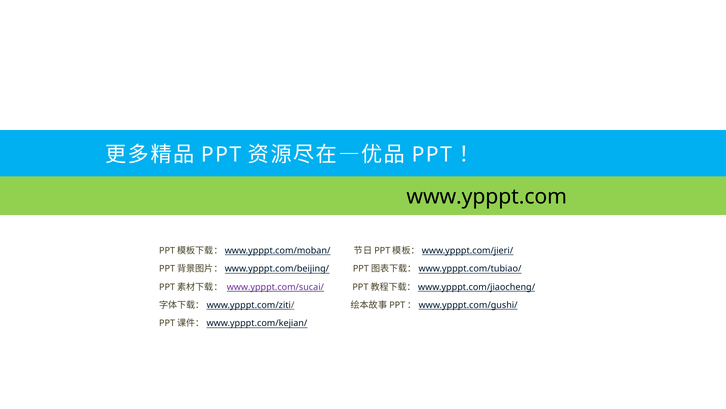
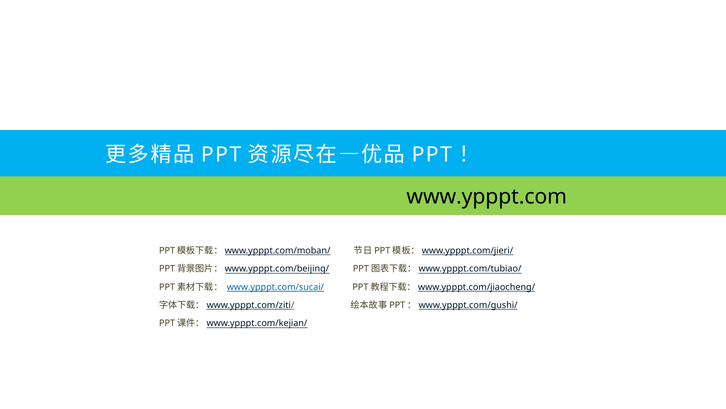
www.ypppt.com/sucai/ colour: purple -> blue (275, 287)
